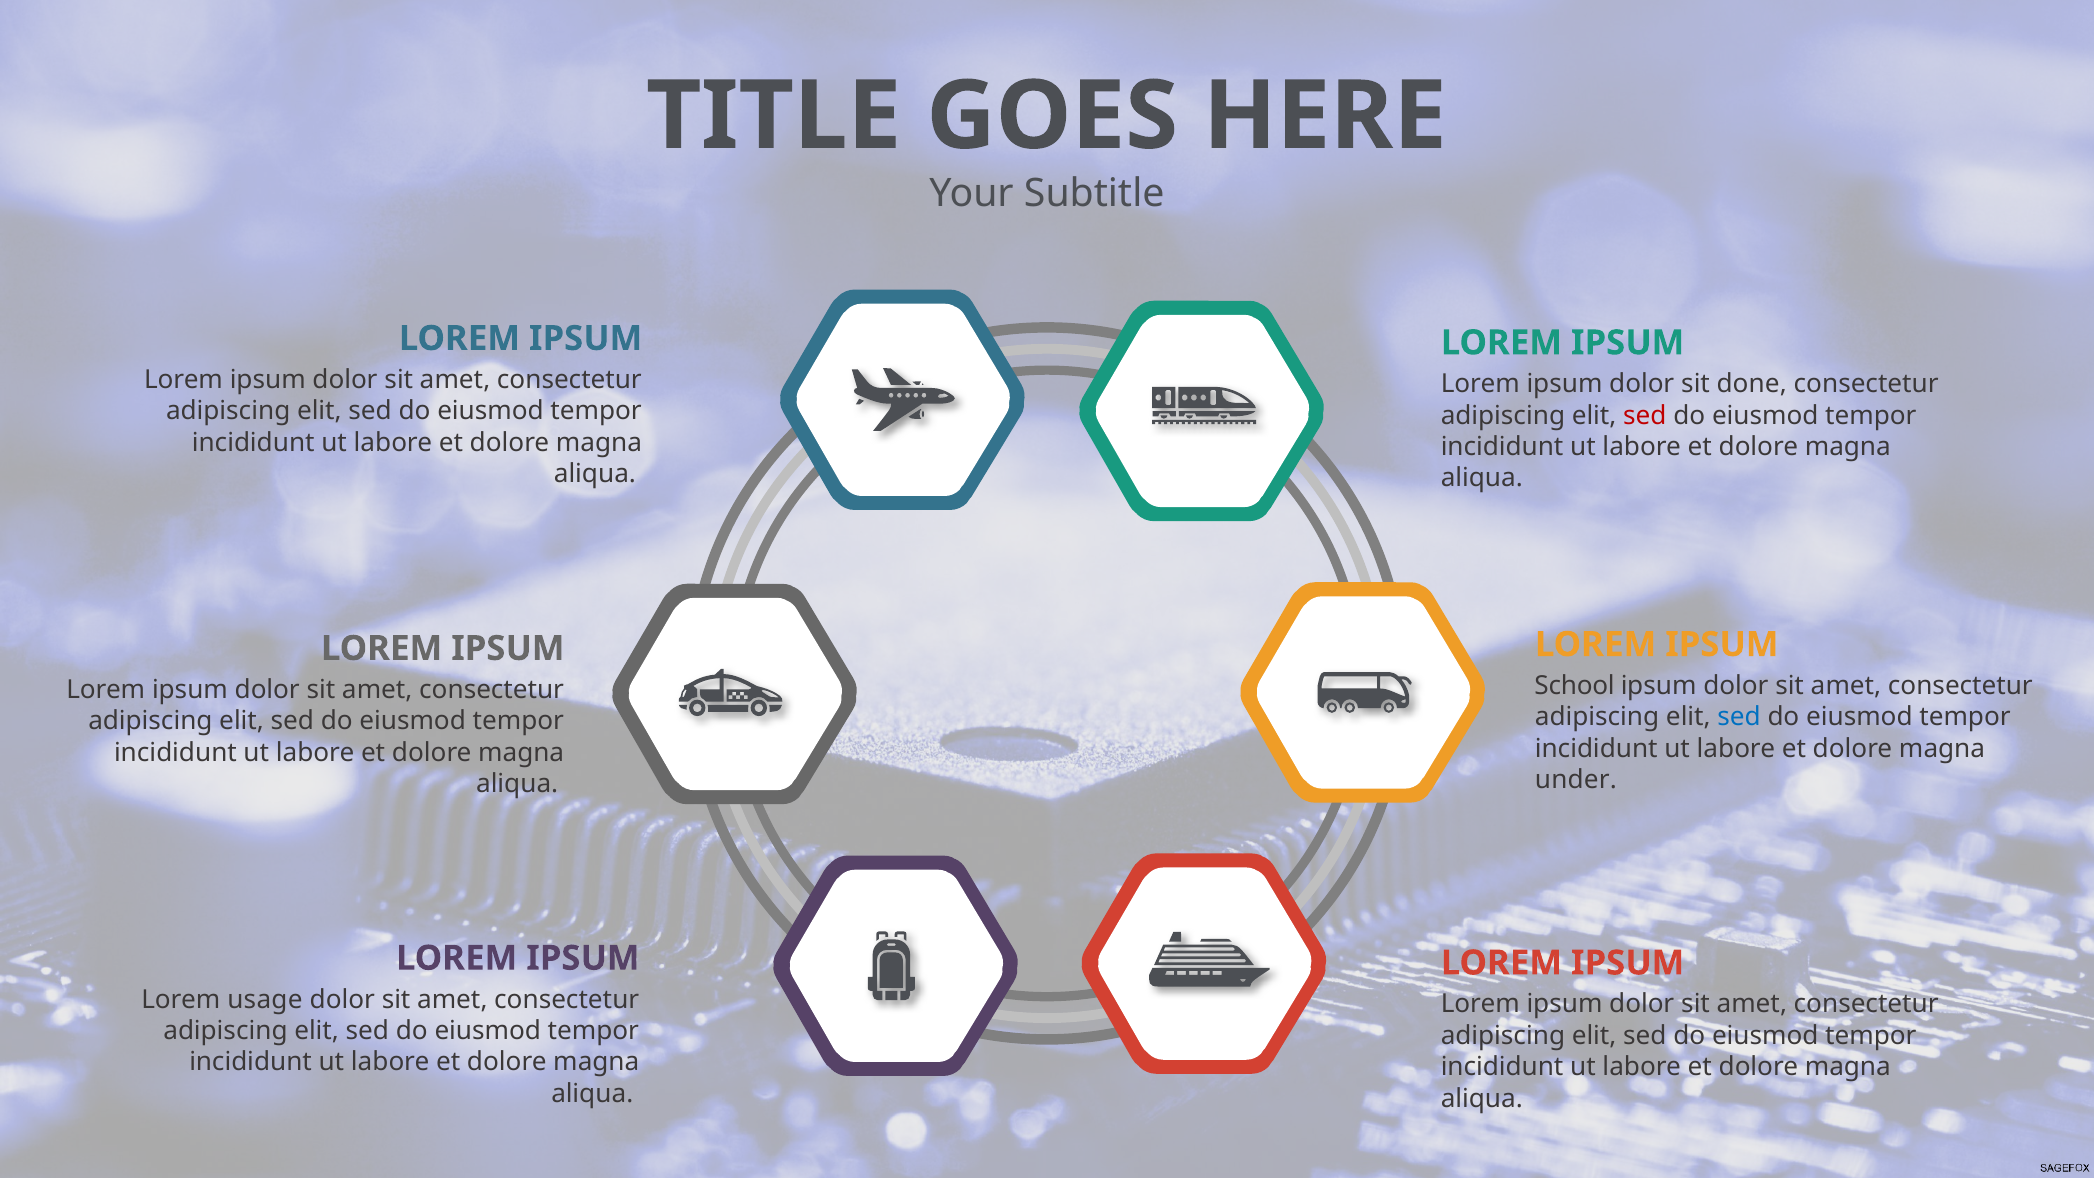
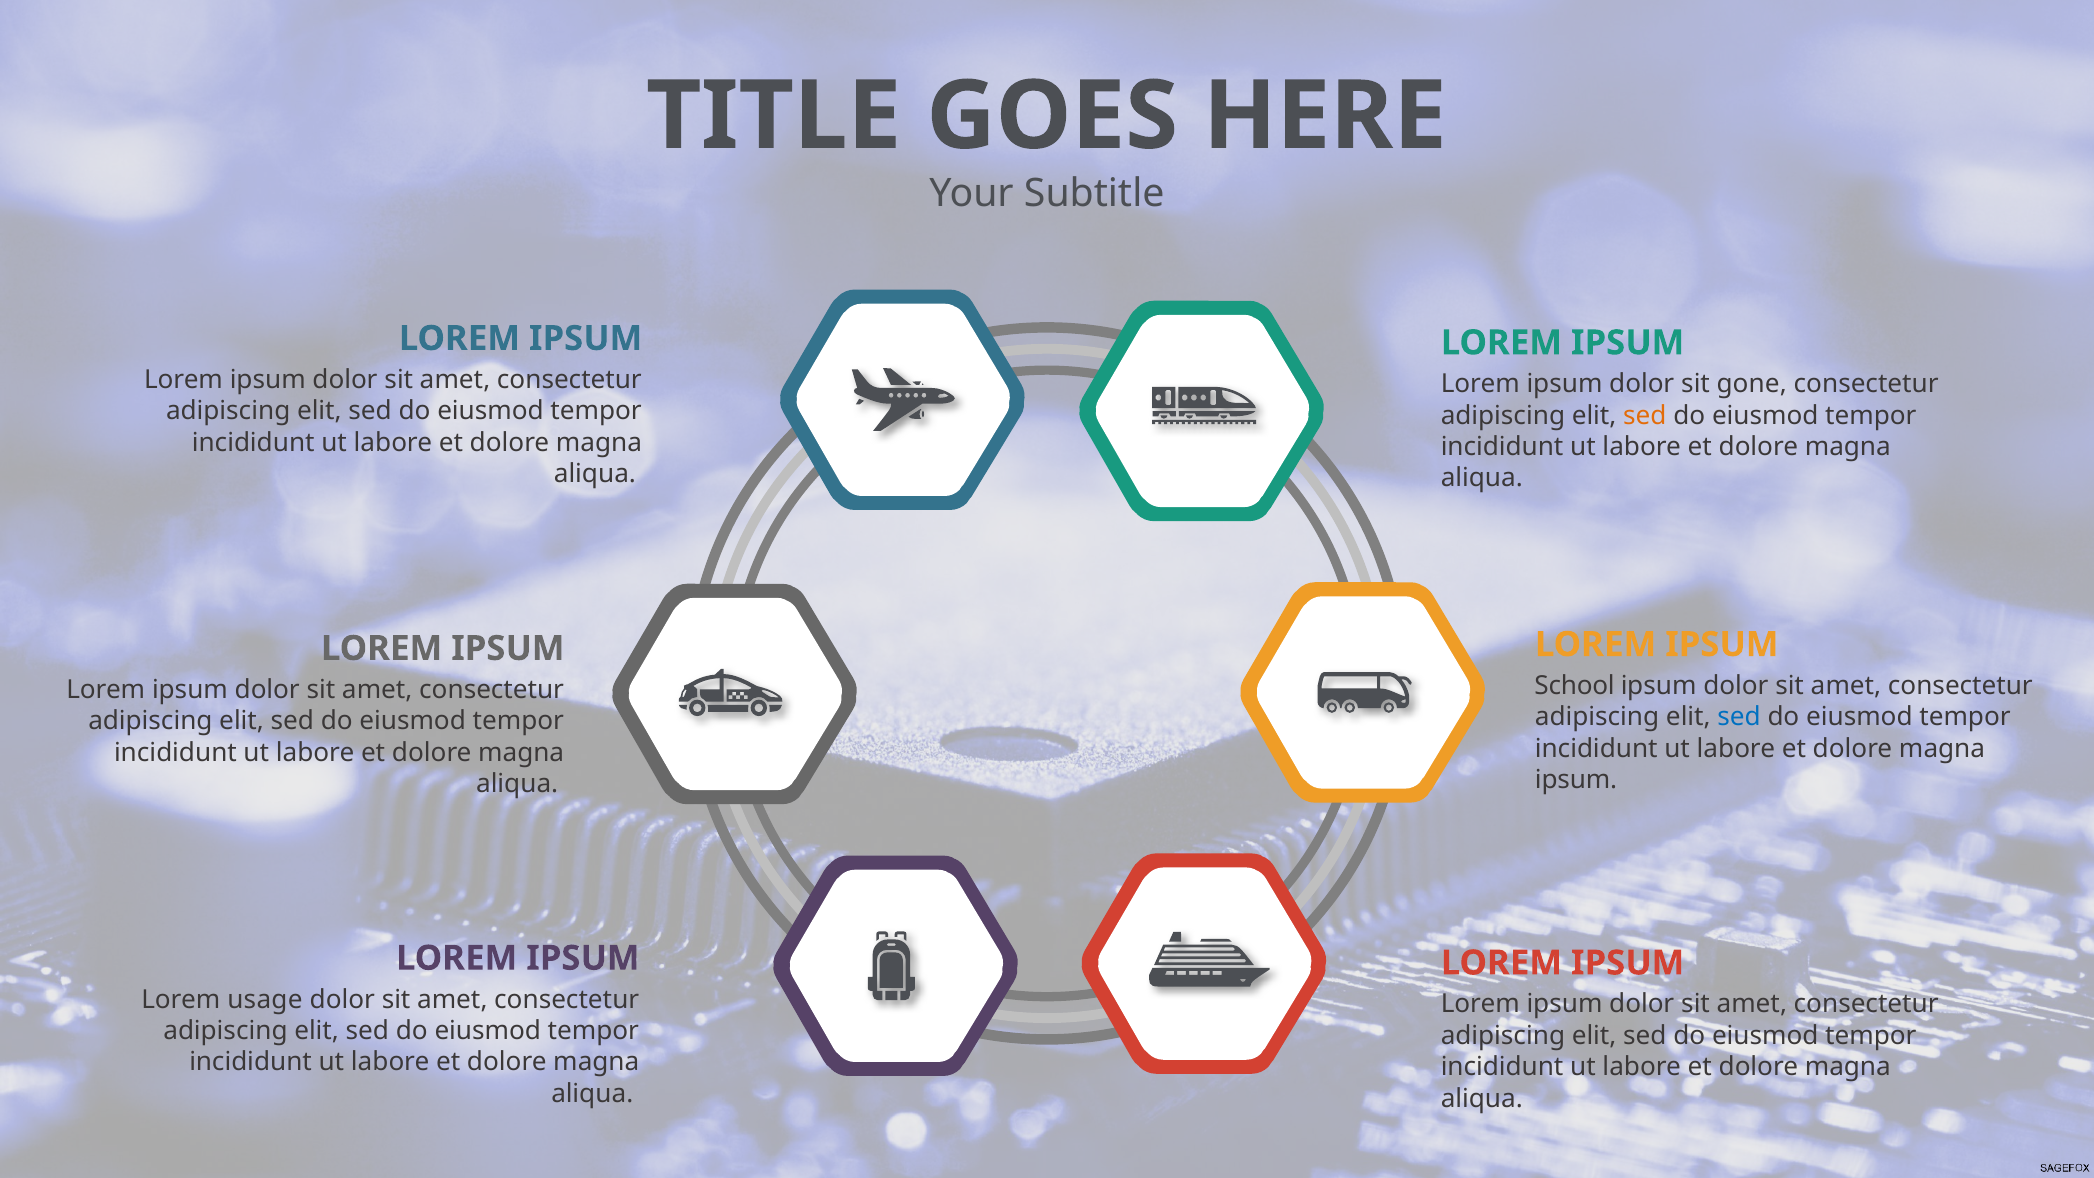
done: done -> gone (1752, 384)
sed colour: red -> orange (1645, 415)
under: under -> ipsum (1576, 780)
